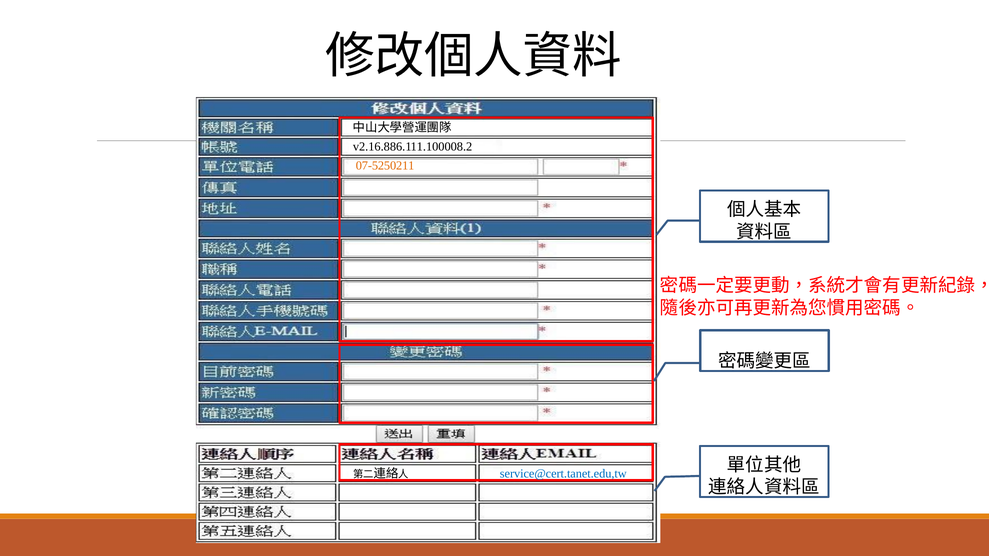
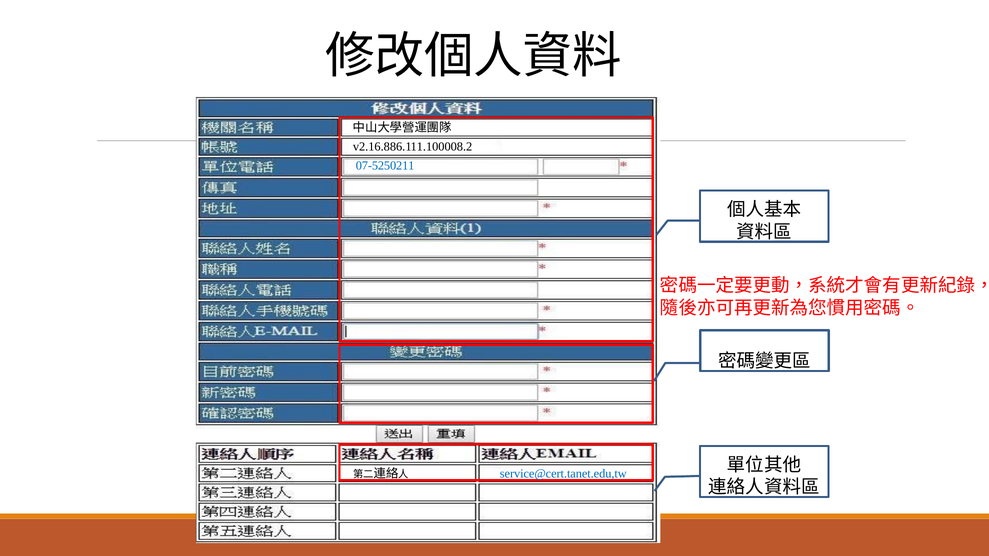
07-5250211 colour: orange -> blue (385, 166)
